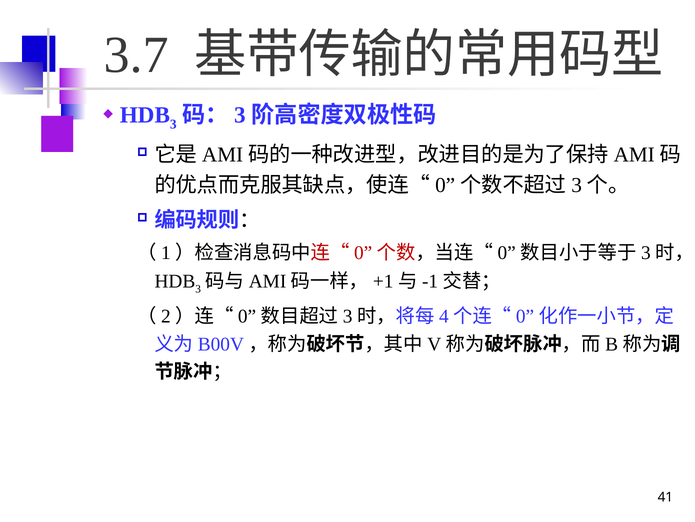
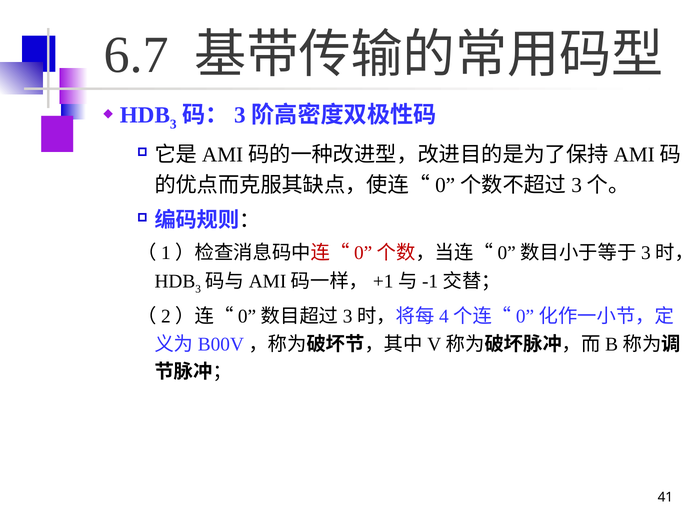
3.7: 3.7 -> 6.7 (136, 55)
